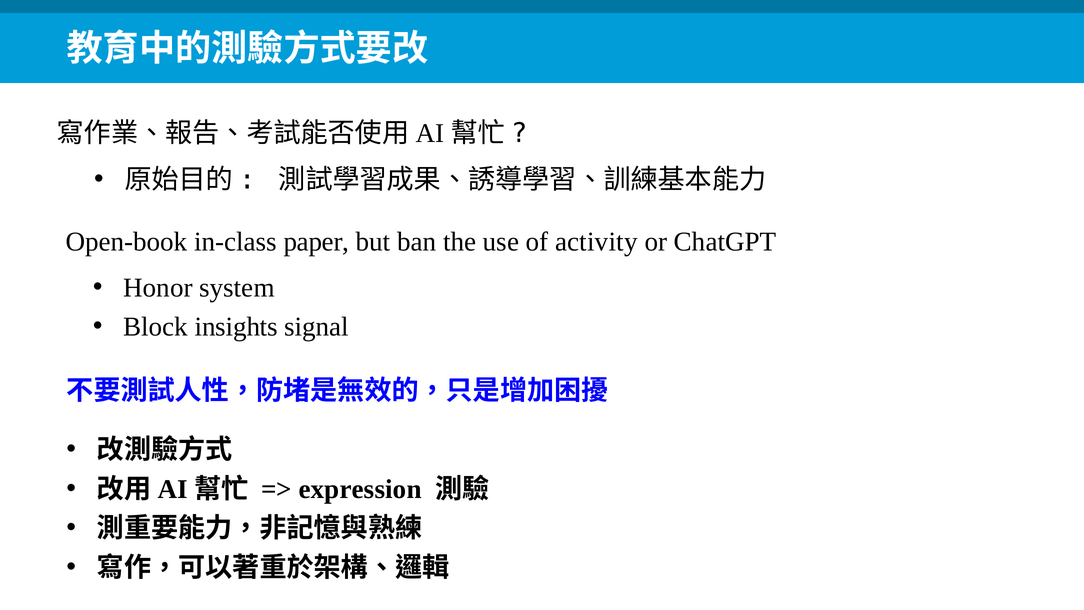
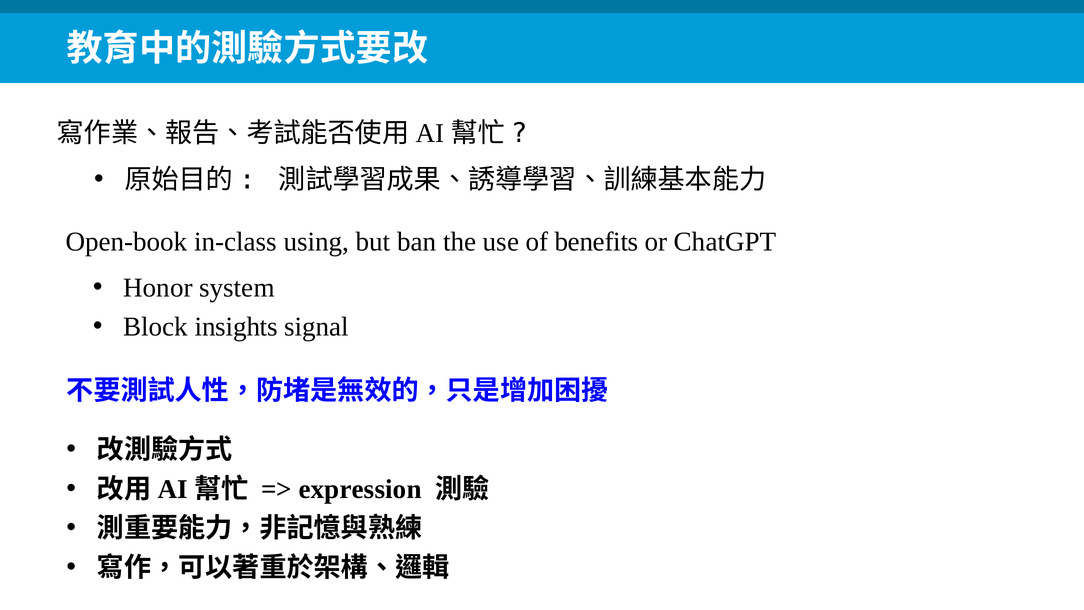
paper: paper -> using (316, 242)
activity: activity -> benefits (597, 242)
